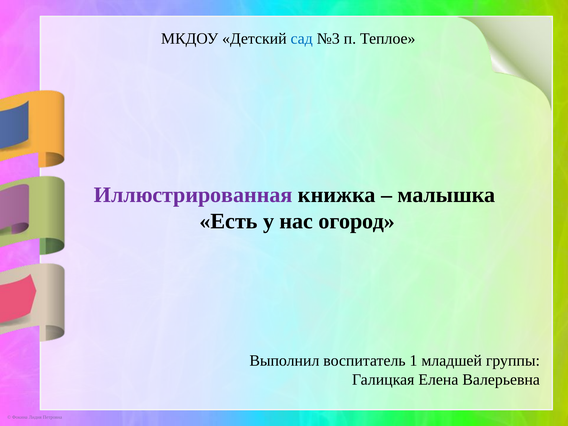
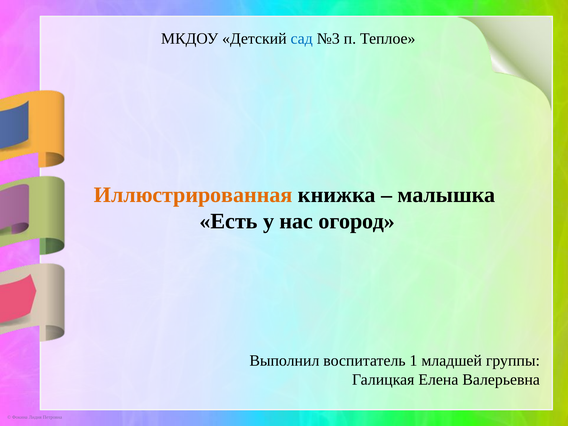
Иллюстрированная colour: purple -> orange (193, 195)
